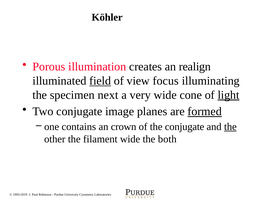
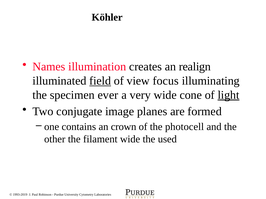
Porous: Porous -> Names (49, 67)
next: next -> ever (108, 95)
formed underline: present -> none (205, 112)
the conjugate: conjugate -> photocell (185, 127)
the underline: present -> none (230, 127)
both: both -> used (167, 139)
